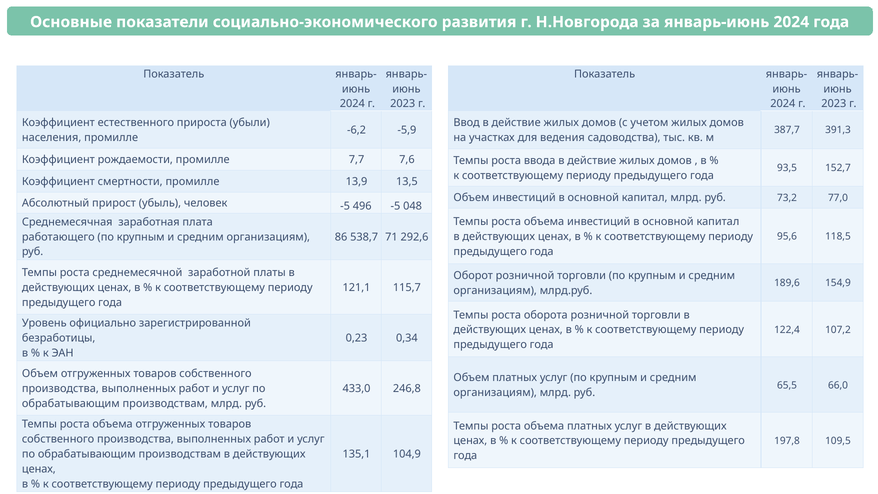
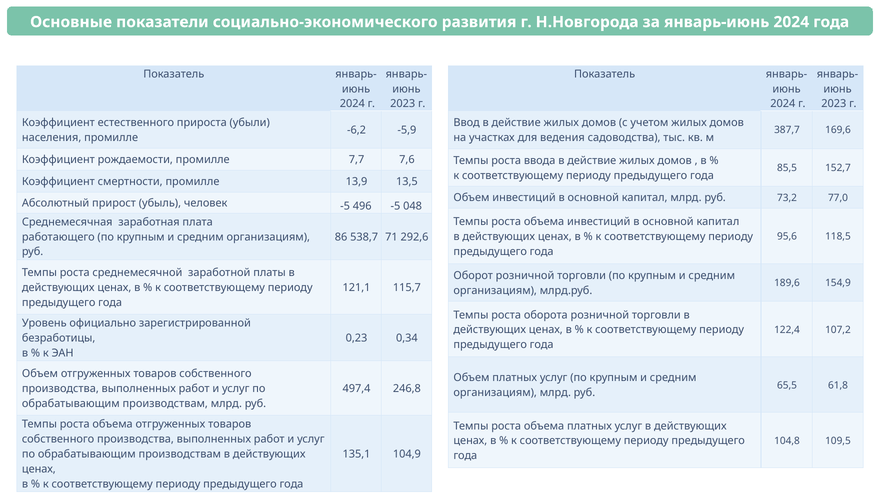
391,3: 391,3 -> 169,6 (838, 130)
93,5: 93,5 -> 85,5 (787, 168)
66,0: 66,0 -> 61,8 (838, 385)
433,0: 433,0 -> 497,4 (357, 389)
197,8: 197,8 -> 104,8 (787, 441)
